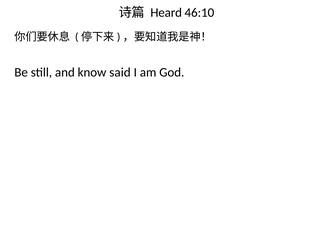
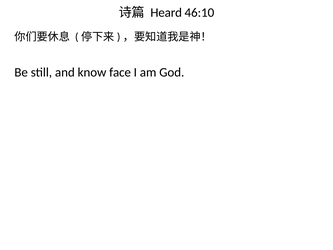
said: said -> face (120, 72)
